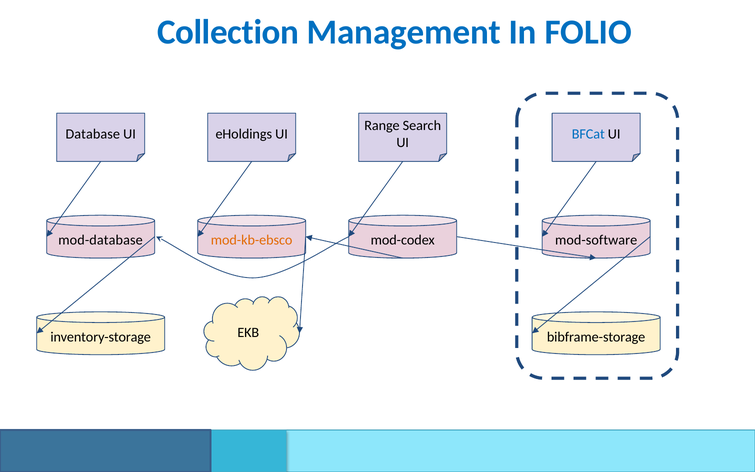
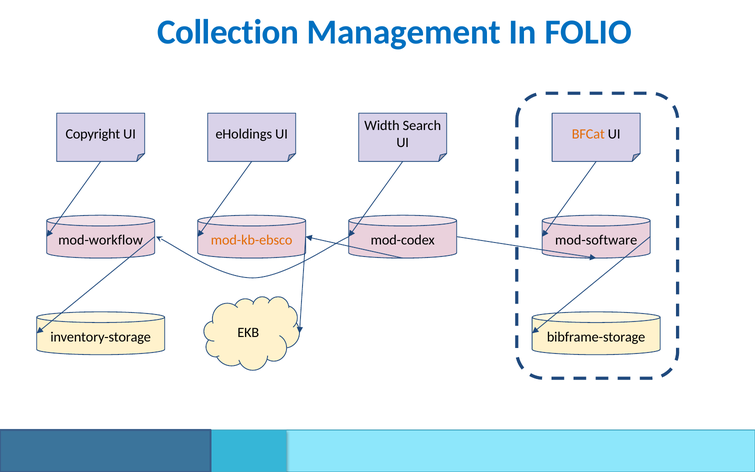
Range: Range -> Width (382, 126)
Database: Database -> Copyright (93, 134)
BFCat colour: blue -> orange (588, 134)
mod-database: mod-database -> mod-workflow (101, 240)
